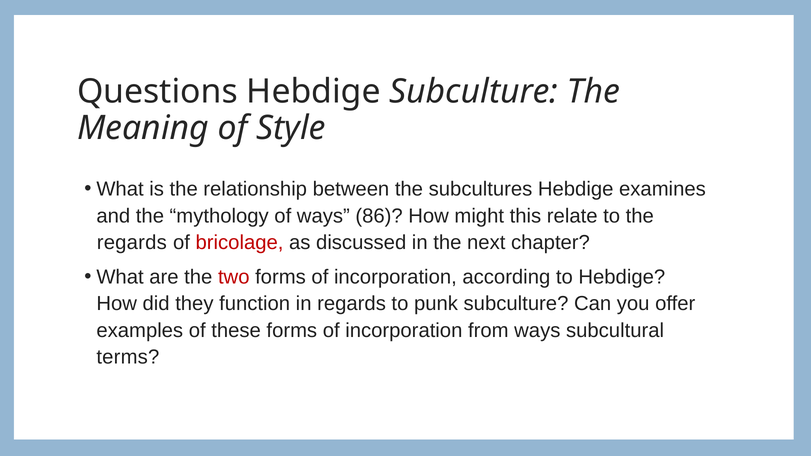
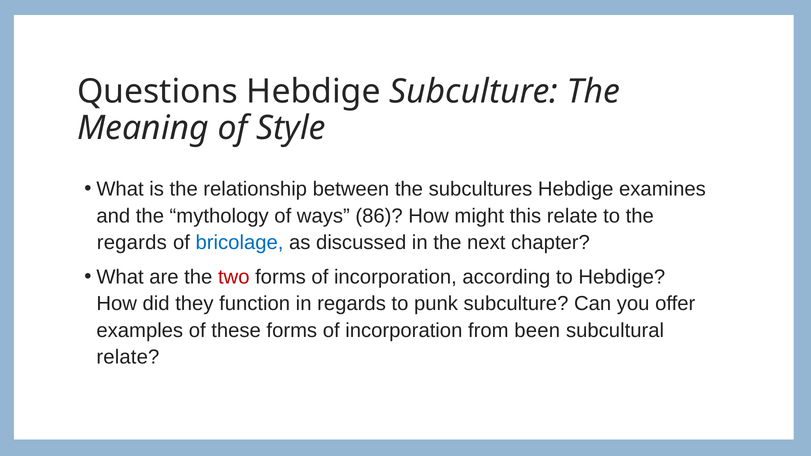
bricolage colour: red -> blue (240, 243)
from ways: ways -> been (537, 331)
terms: terms -> relate (128, 357)
